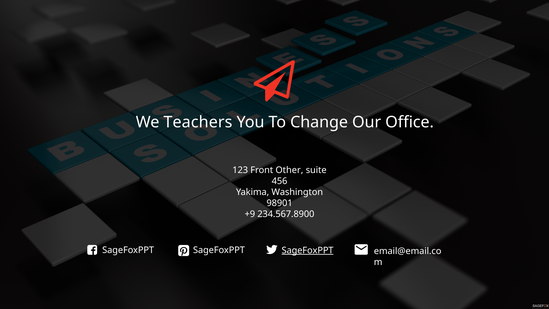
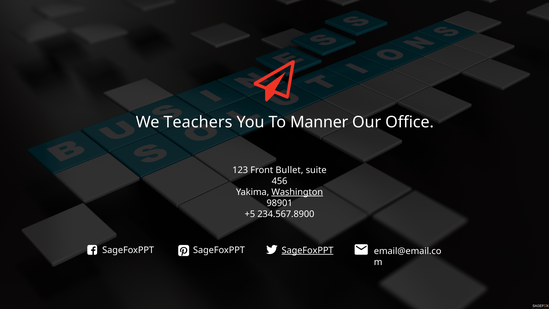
Change: Change -> Manner (319, 122)
Other: Other -> Bullet (289, 170)
Washington underline: none -> present (297, 192)
+9: +9 -> +5 (250, 214)
